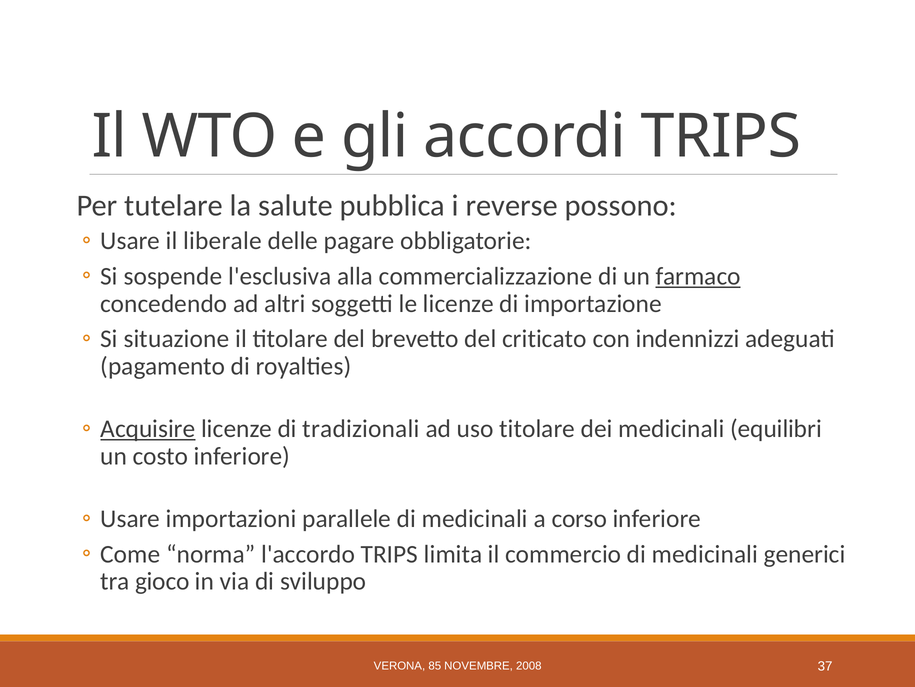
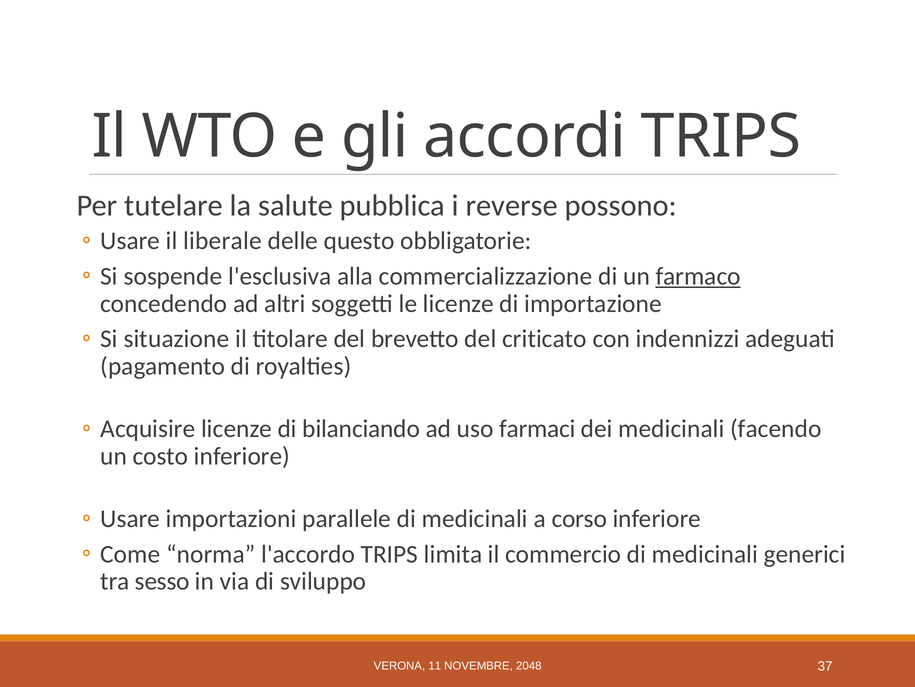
pagare: pagare -> questo (359, 241)
Acquisire underline: present -> none (148, 428)
tradizionali: tradizionali -> bilanciando (361, 428)
uso titolare: titolare -> farmaci (537, 428)
equilibri: equilibri -> facendo (776, 428)
gioco: gioco -> sesso (162, 581)
85: 85 -> 11 (435, 665)
2008: 2008 -> 2048 (529, 665)
